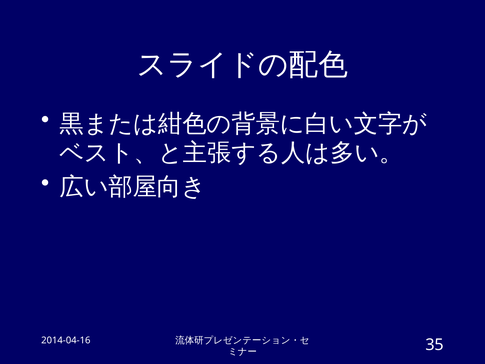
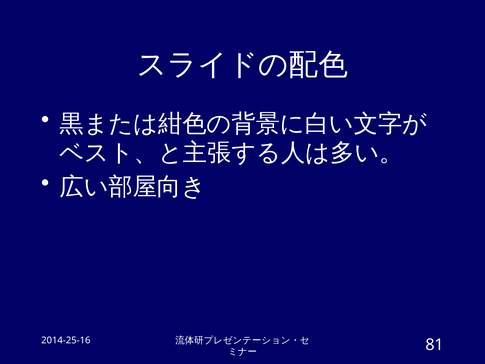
2014-04-16: 2014-04-16 -> 2014-25-16 (66, 340)
35: 35 -> 81 (435, 345)
